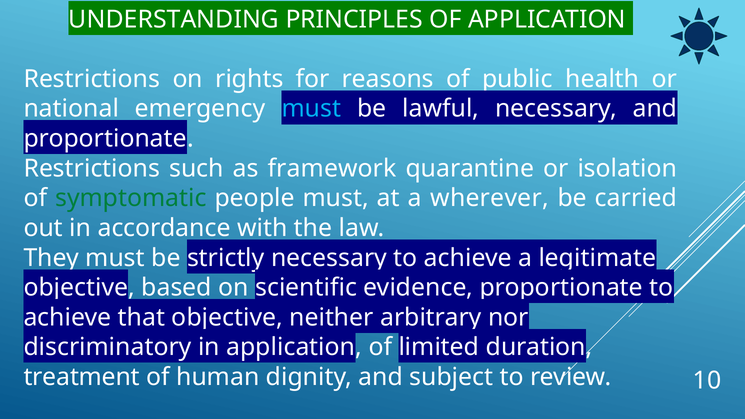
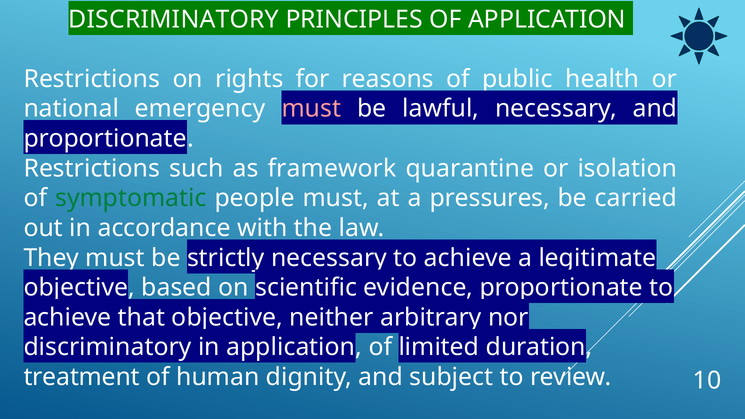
UNDERSTANDING: UNDERSTANDING -> DISCRIMINATORY (174, 19)
must colour: light blue -> pink (311, 109)
wherever: wherever -> pressures (490, 198)
